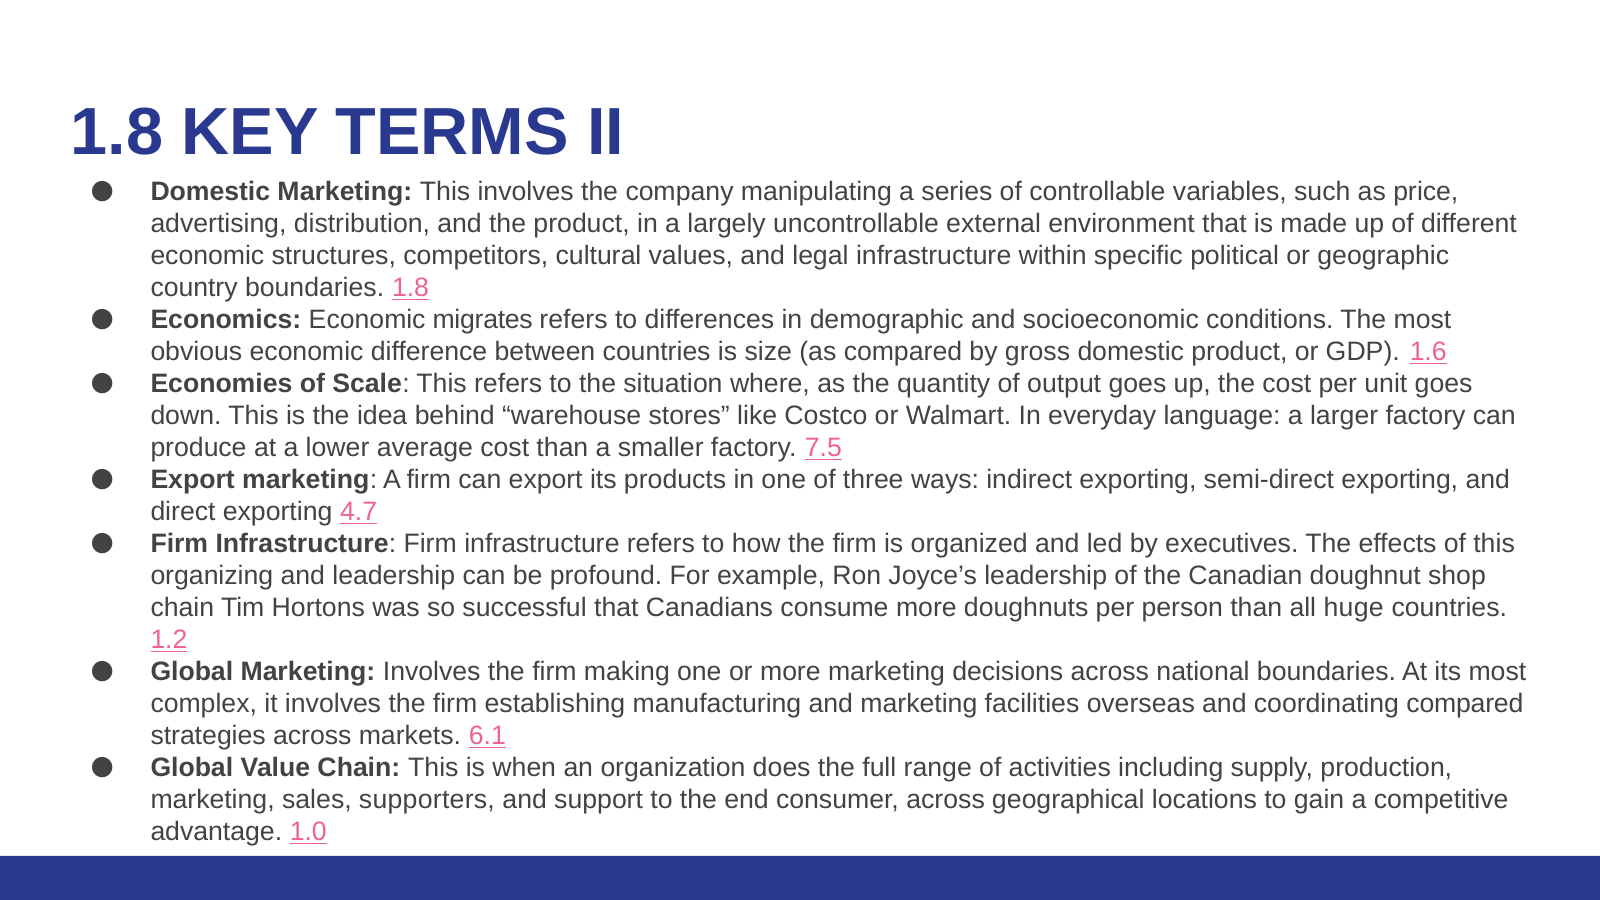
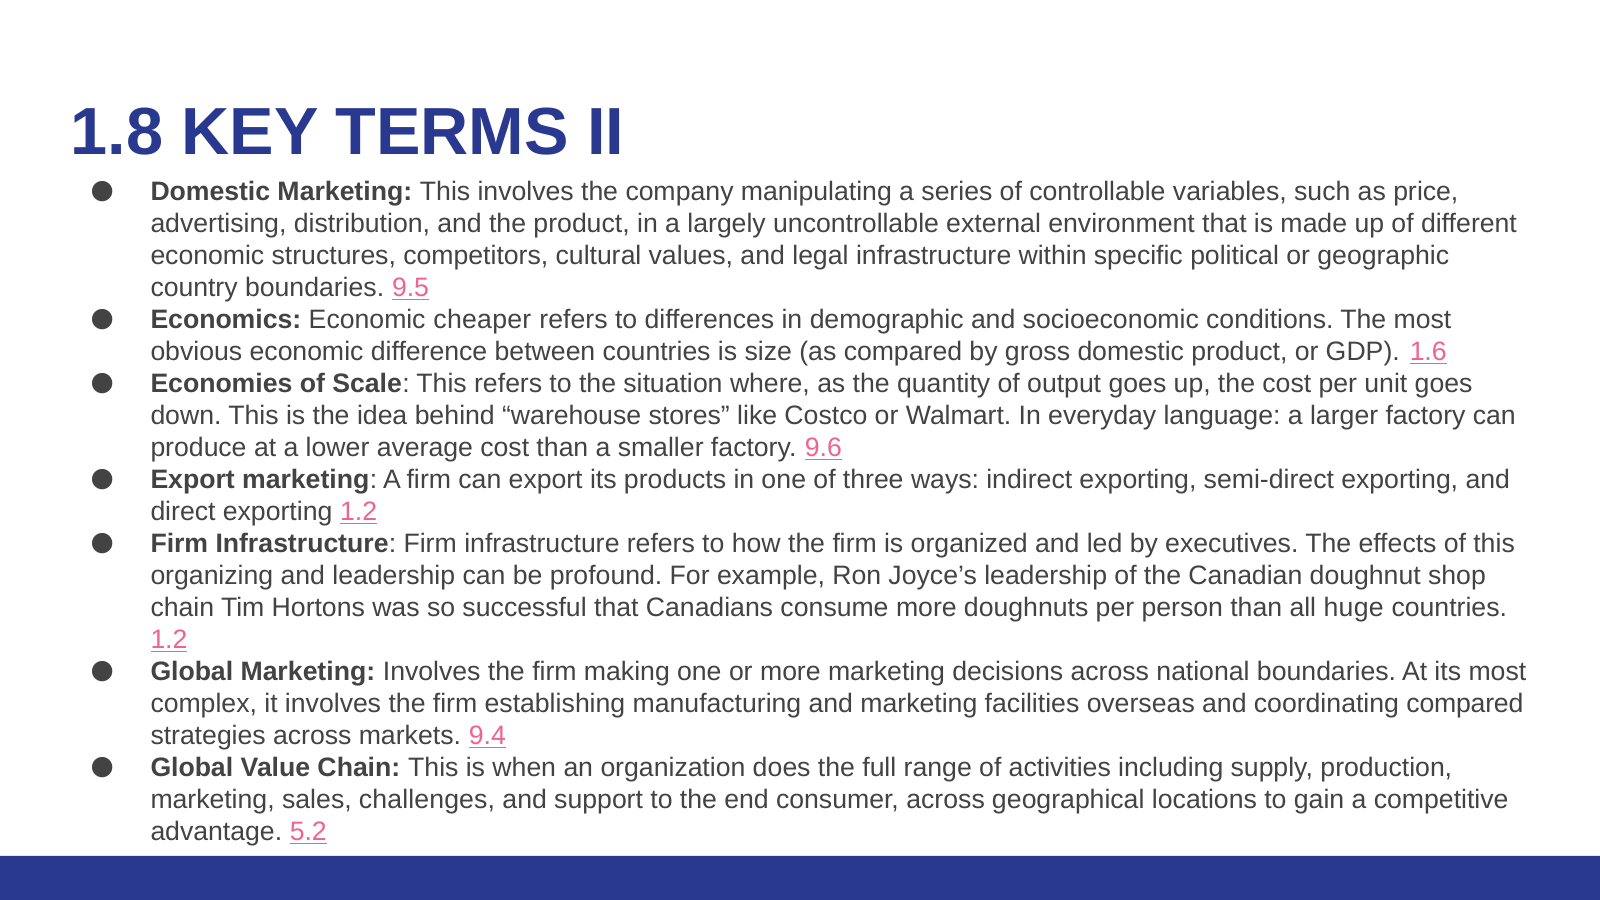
boundaries 1.8: 1.8 -> 9.5 (411, 288)
migrates: migrates -> cheaper (482, 320)
7.5: 7.5 -> 9.6 (823, 448)
exporting 4.7: 4.7 -> 1.2 (359, 512)
6.1: 6.1 -> 9.4 (487, 736)
supporters: supporters -> challenges (427, 800)
1.0: 1.0 -> 5.2 (308, 832)
